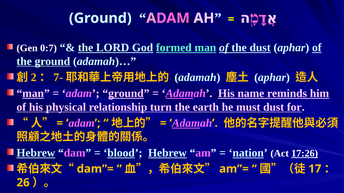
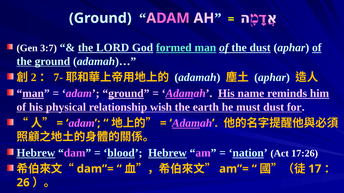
0:7: 0:7 -> 3:7 (49, 48)
turn: turn -> wish (161, 107)
17:26 underline: present -> none (305, 154)
